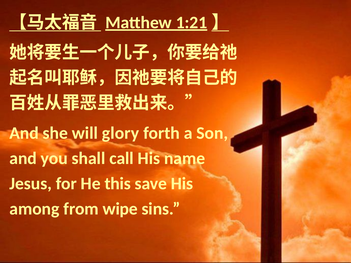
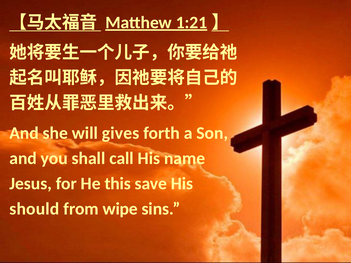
glory: glory -> gives (121, 133)
among: among -> should (34, 209)
